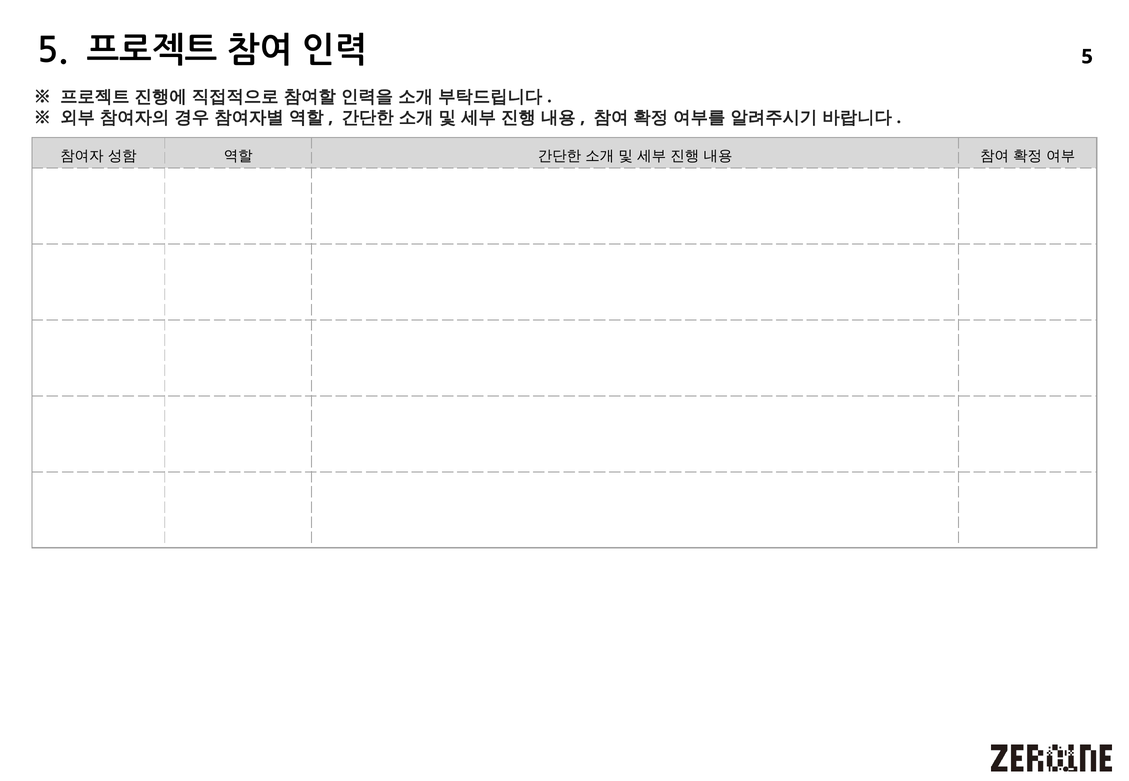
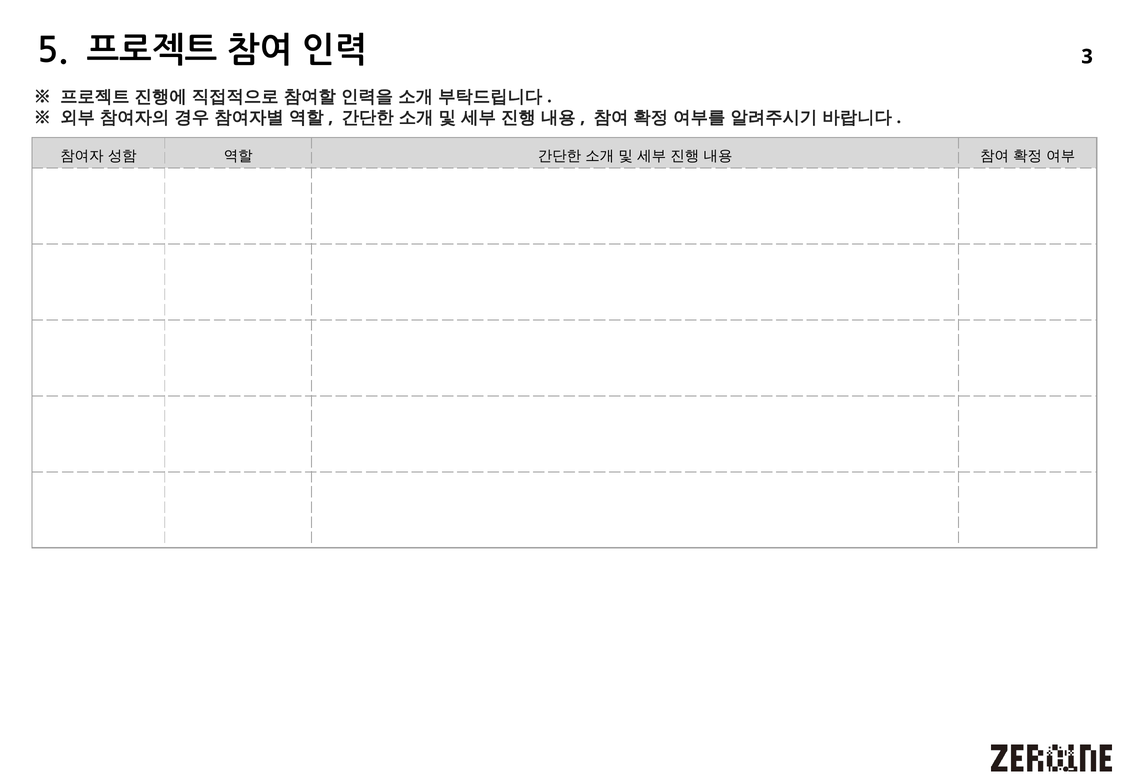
5: 5 -> 3 (1087, 57)
